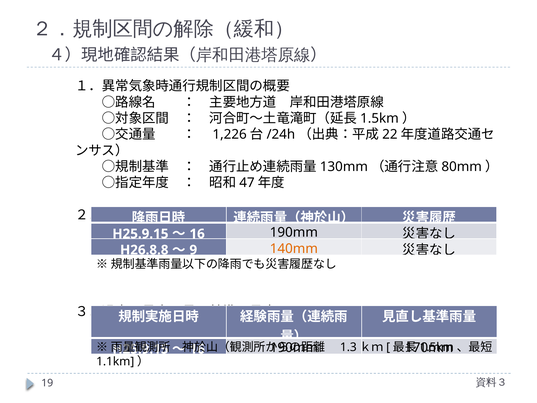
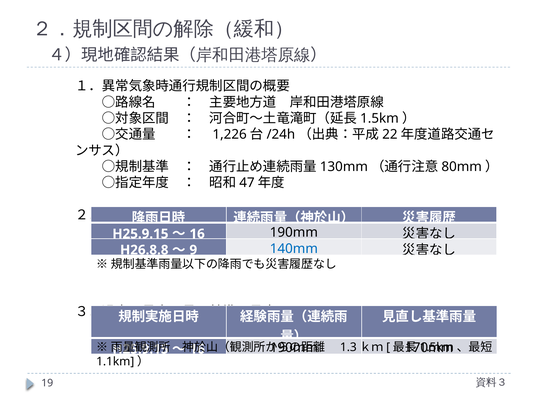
140mm colour: orange -> blue (294, 249)
